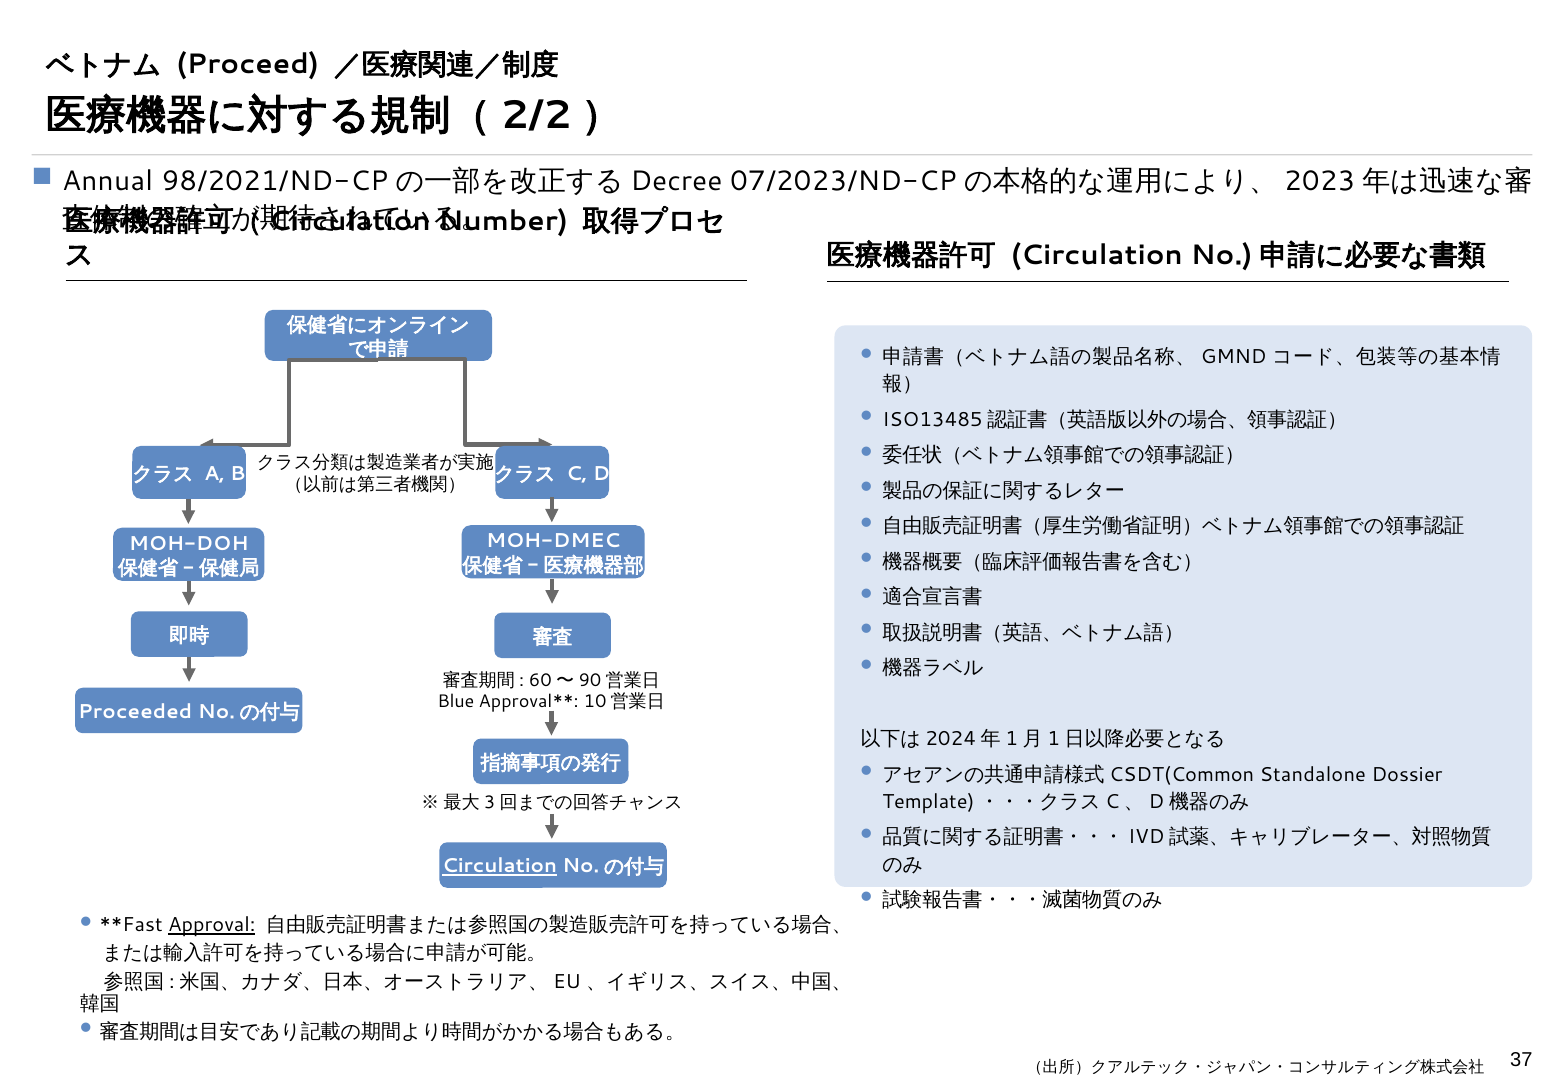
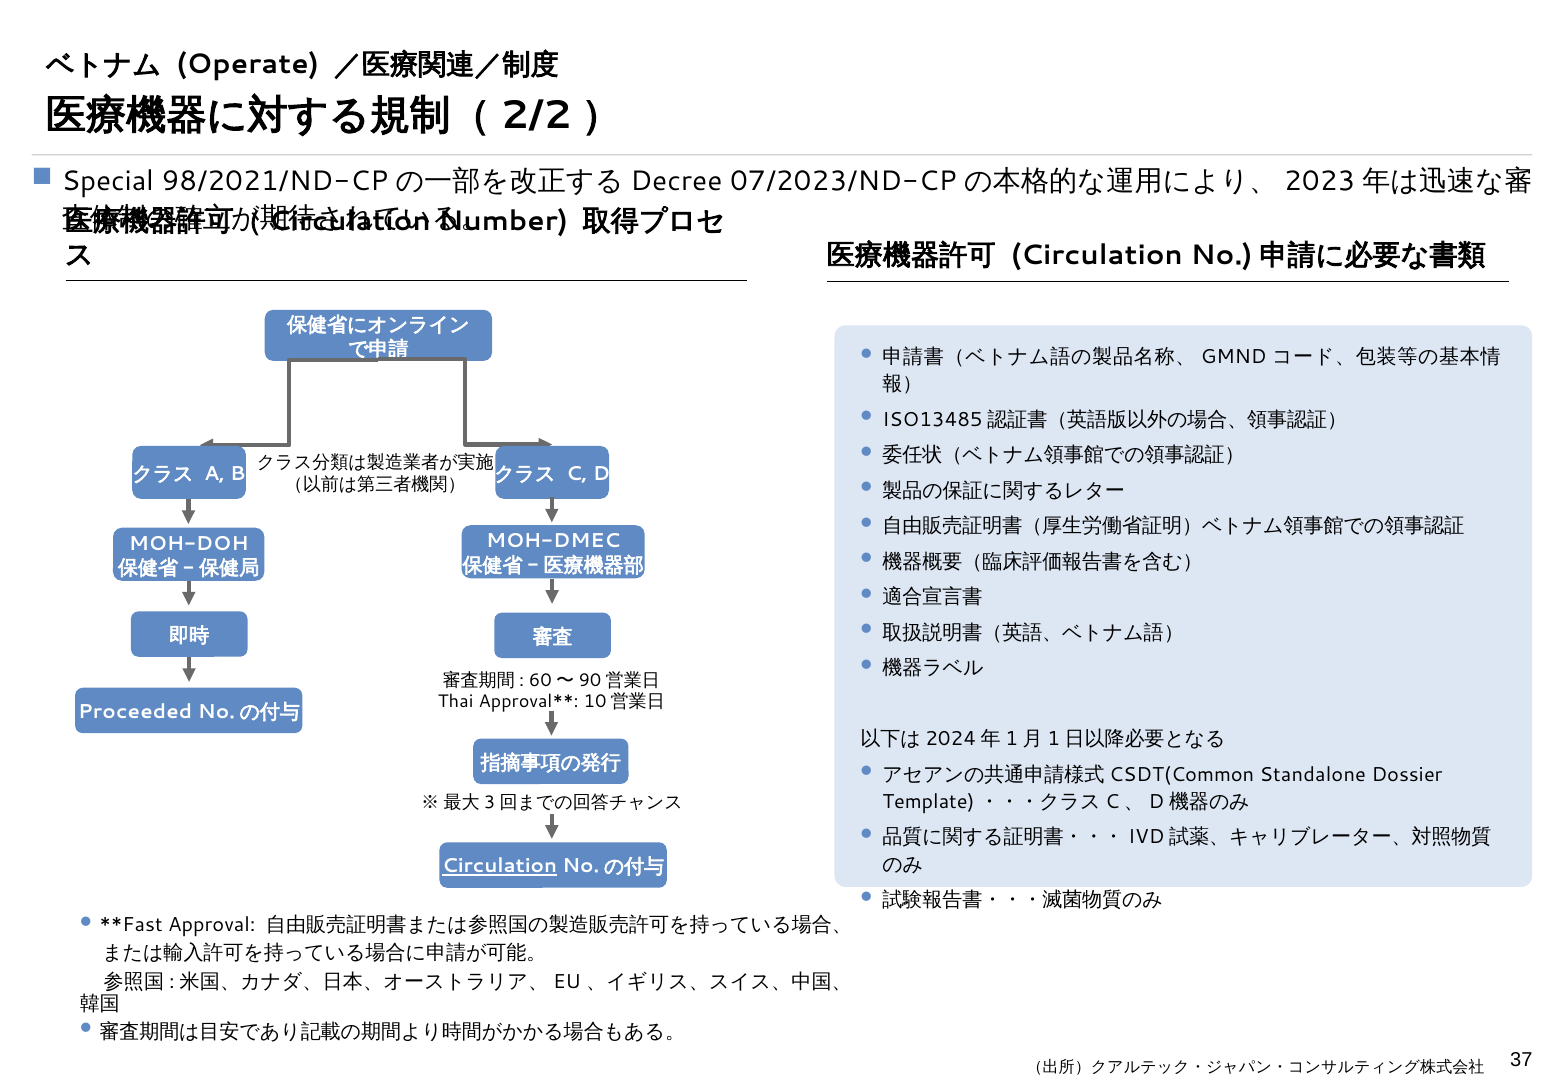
Proceed: Proceed -> Operate (248, 64)
Annual: Annual -> Special (108, 181)
Blue: Blue -> Thai (456, 702)
Approval underline: present -> none (212, 925)
